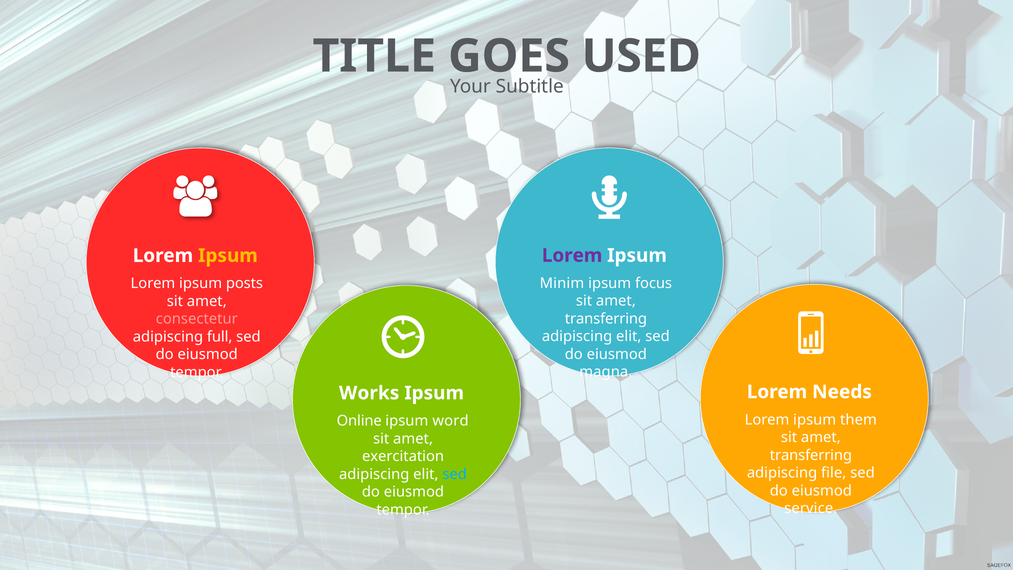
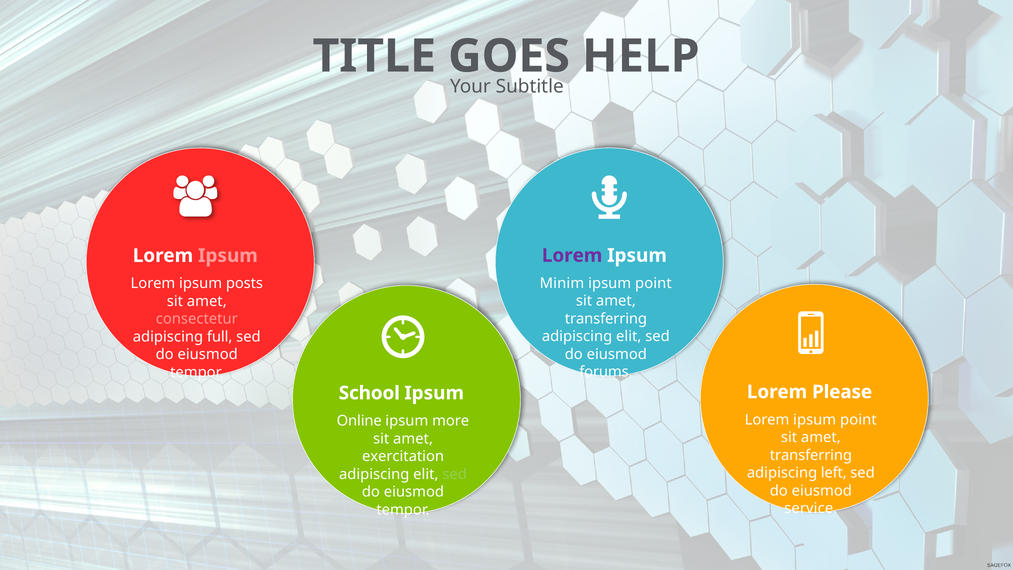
USED: USED -> HELP (641, 56)
Ipsum colour: yellow -> pink (228, 256)
focus: focus -> point (653, 283)
magna: magna -> forums (606, 372)
Needs: Needs -> Please (842, 392)
Works: Works -> School (369, 393)
Lorem ipsum them: them -> point (858, 420)
word: word -> more (451, 421)
file: file -> left (834, 473)
sed colour: light blue -> light green (455, 474)
